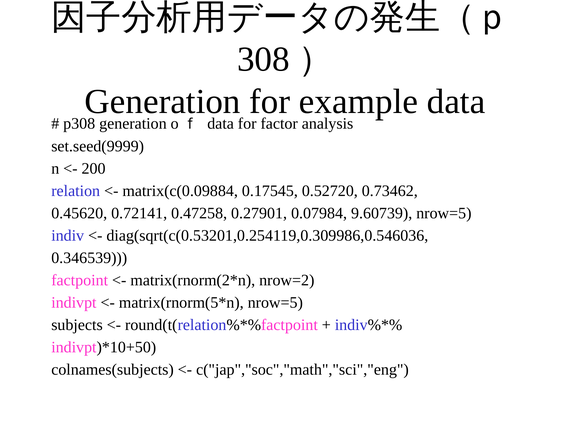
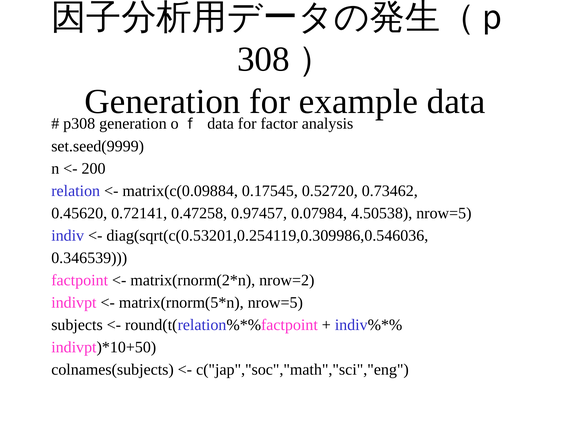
0.27901: 0.27901 -> 0.97457 (259, 213)
9.60739: 9.60739 -> 4.50538 (382, 213)
